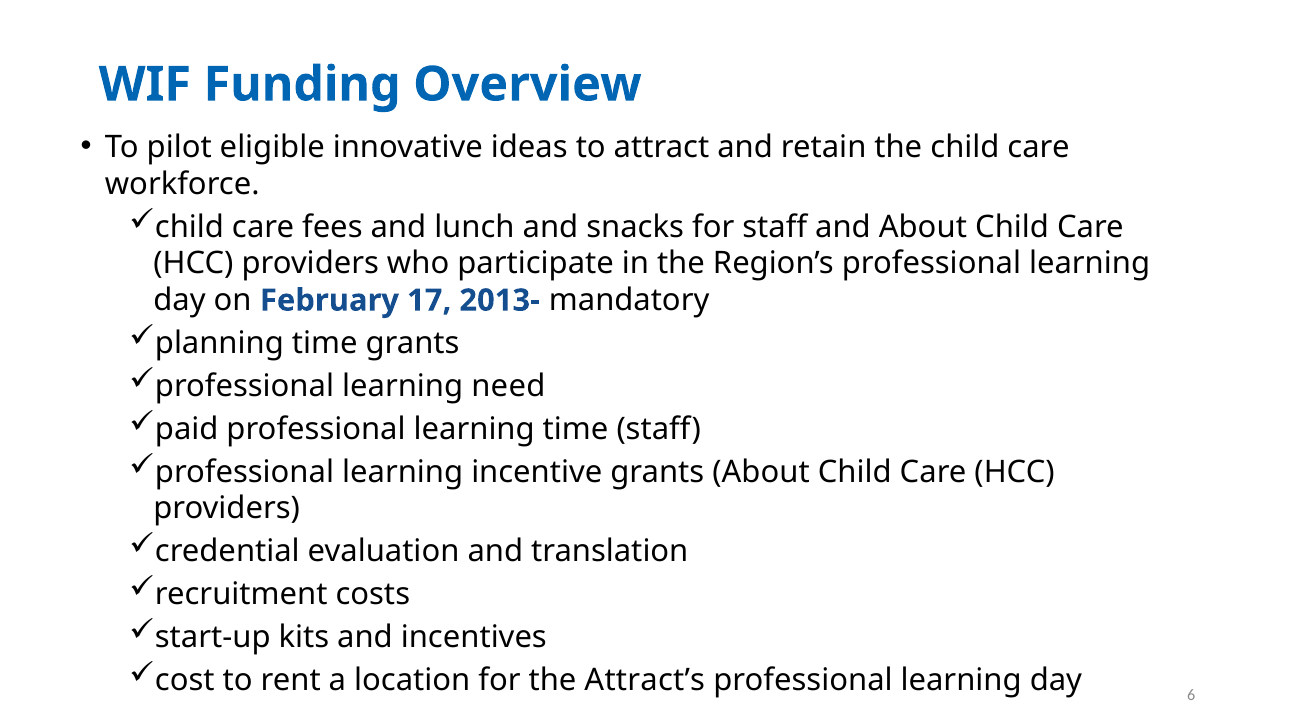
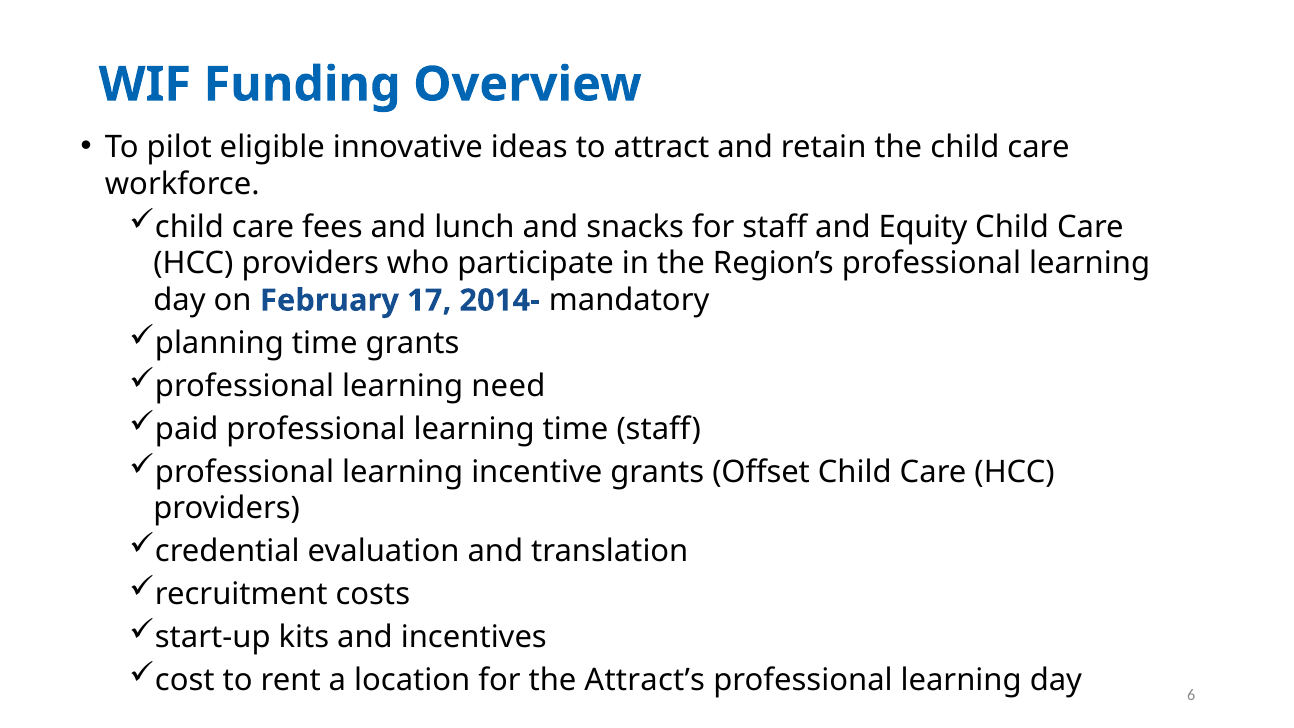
and About: About -> Equity (923, 227)
2013-: 2013- -> 2014- (500, 300)
grants About: About -> Offset (761, 472)
